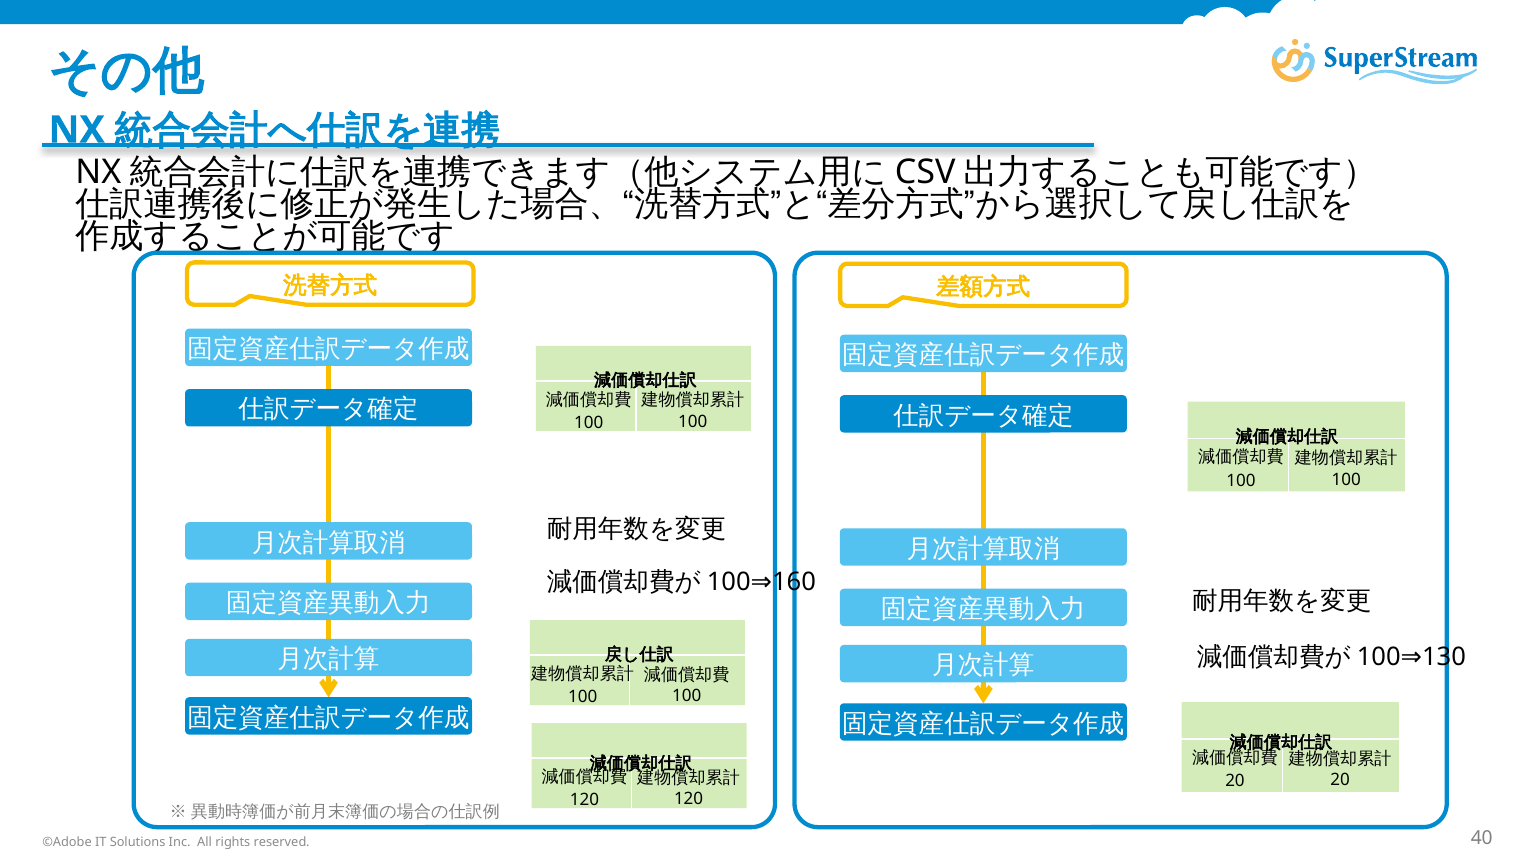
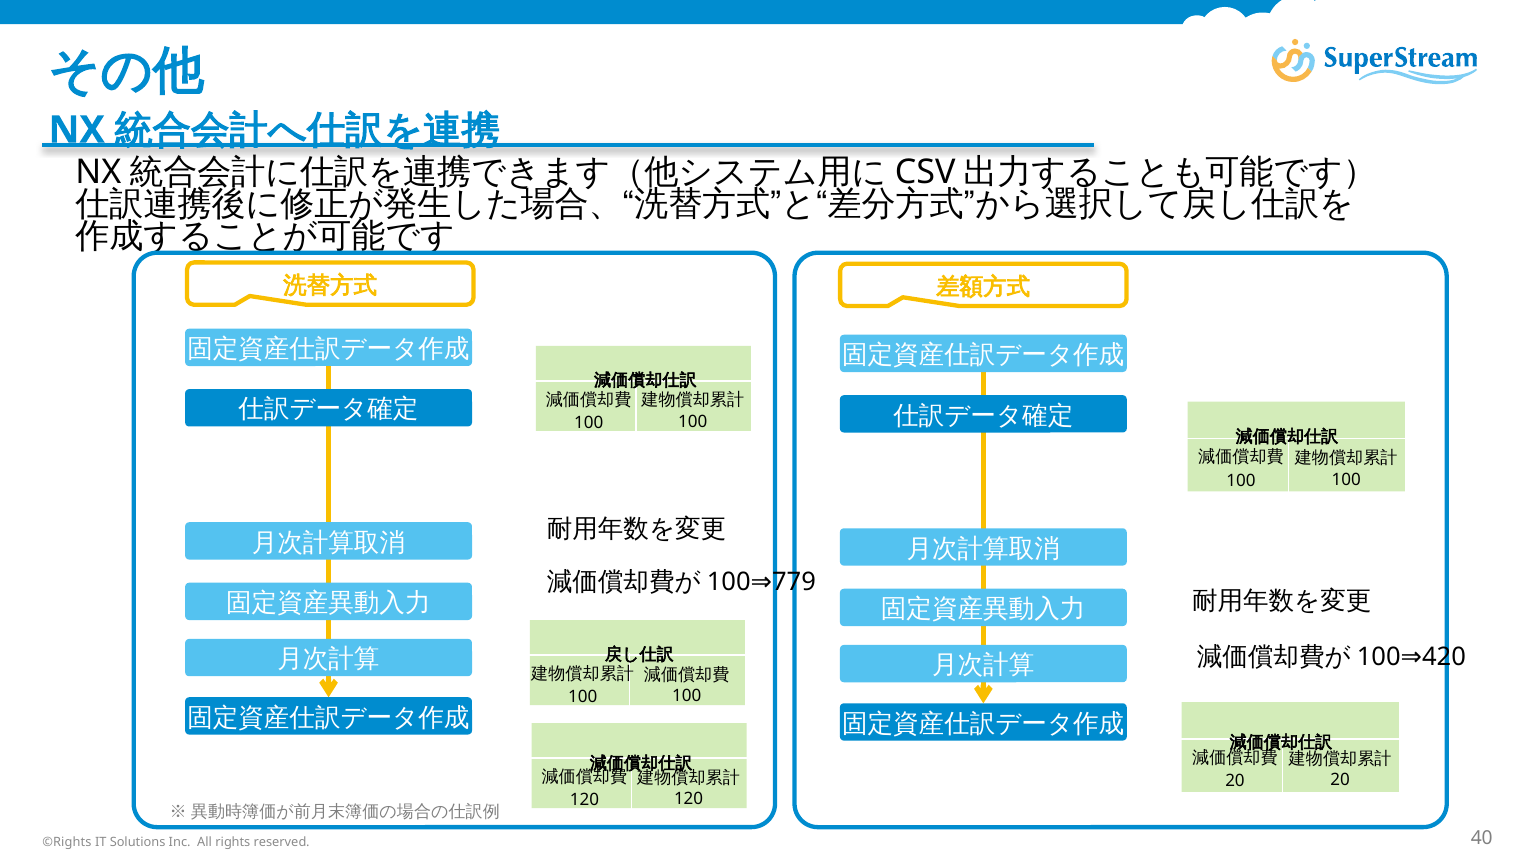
160: 160 -> 779 (794, 582)
130: 130 -> 420 (1444, 657)
©Adobe: ©Adobe -> ©Rights (67, 842)
